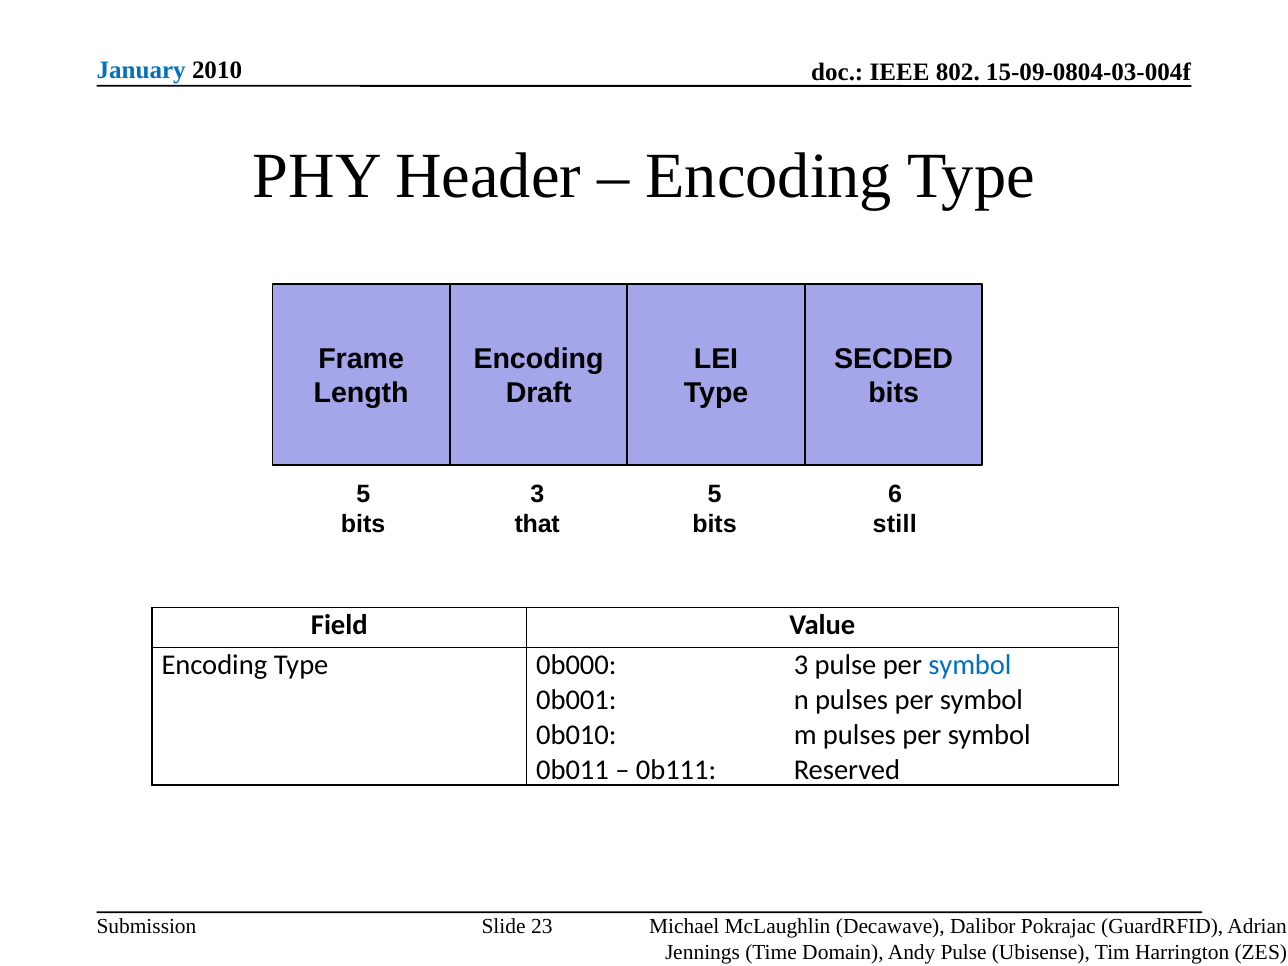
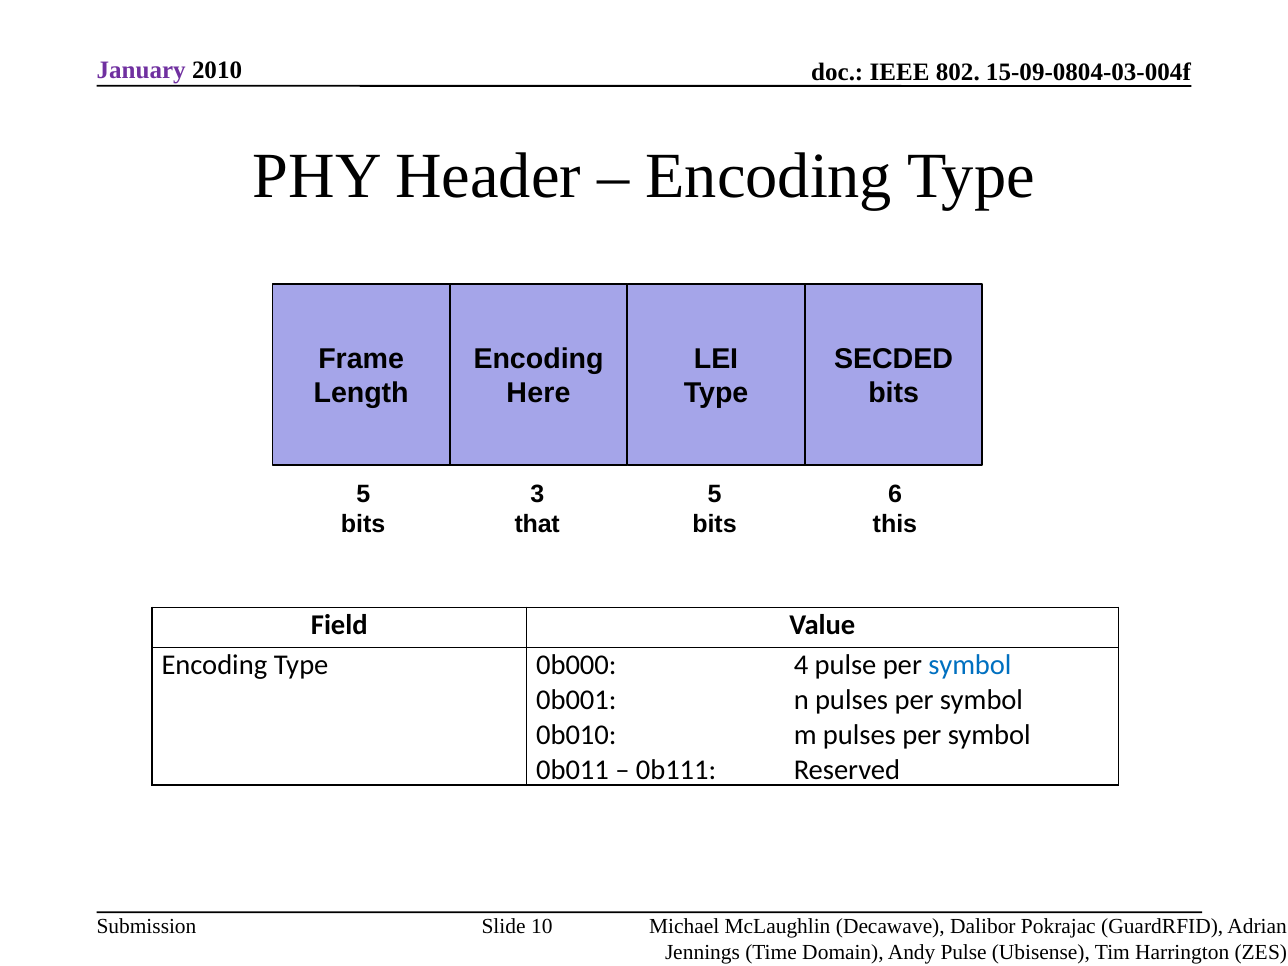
January colour: blue -> purple (141, 70)
Draft: Draft -> Here (539, 393)
still: still -> this (895, 525)
0b000 3: 3 -> 4 (801, 665)
23: 23 -> 10 (542, 926)
